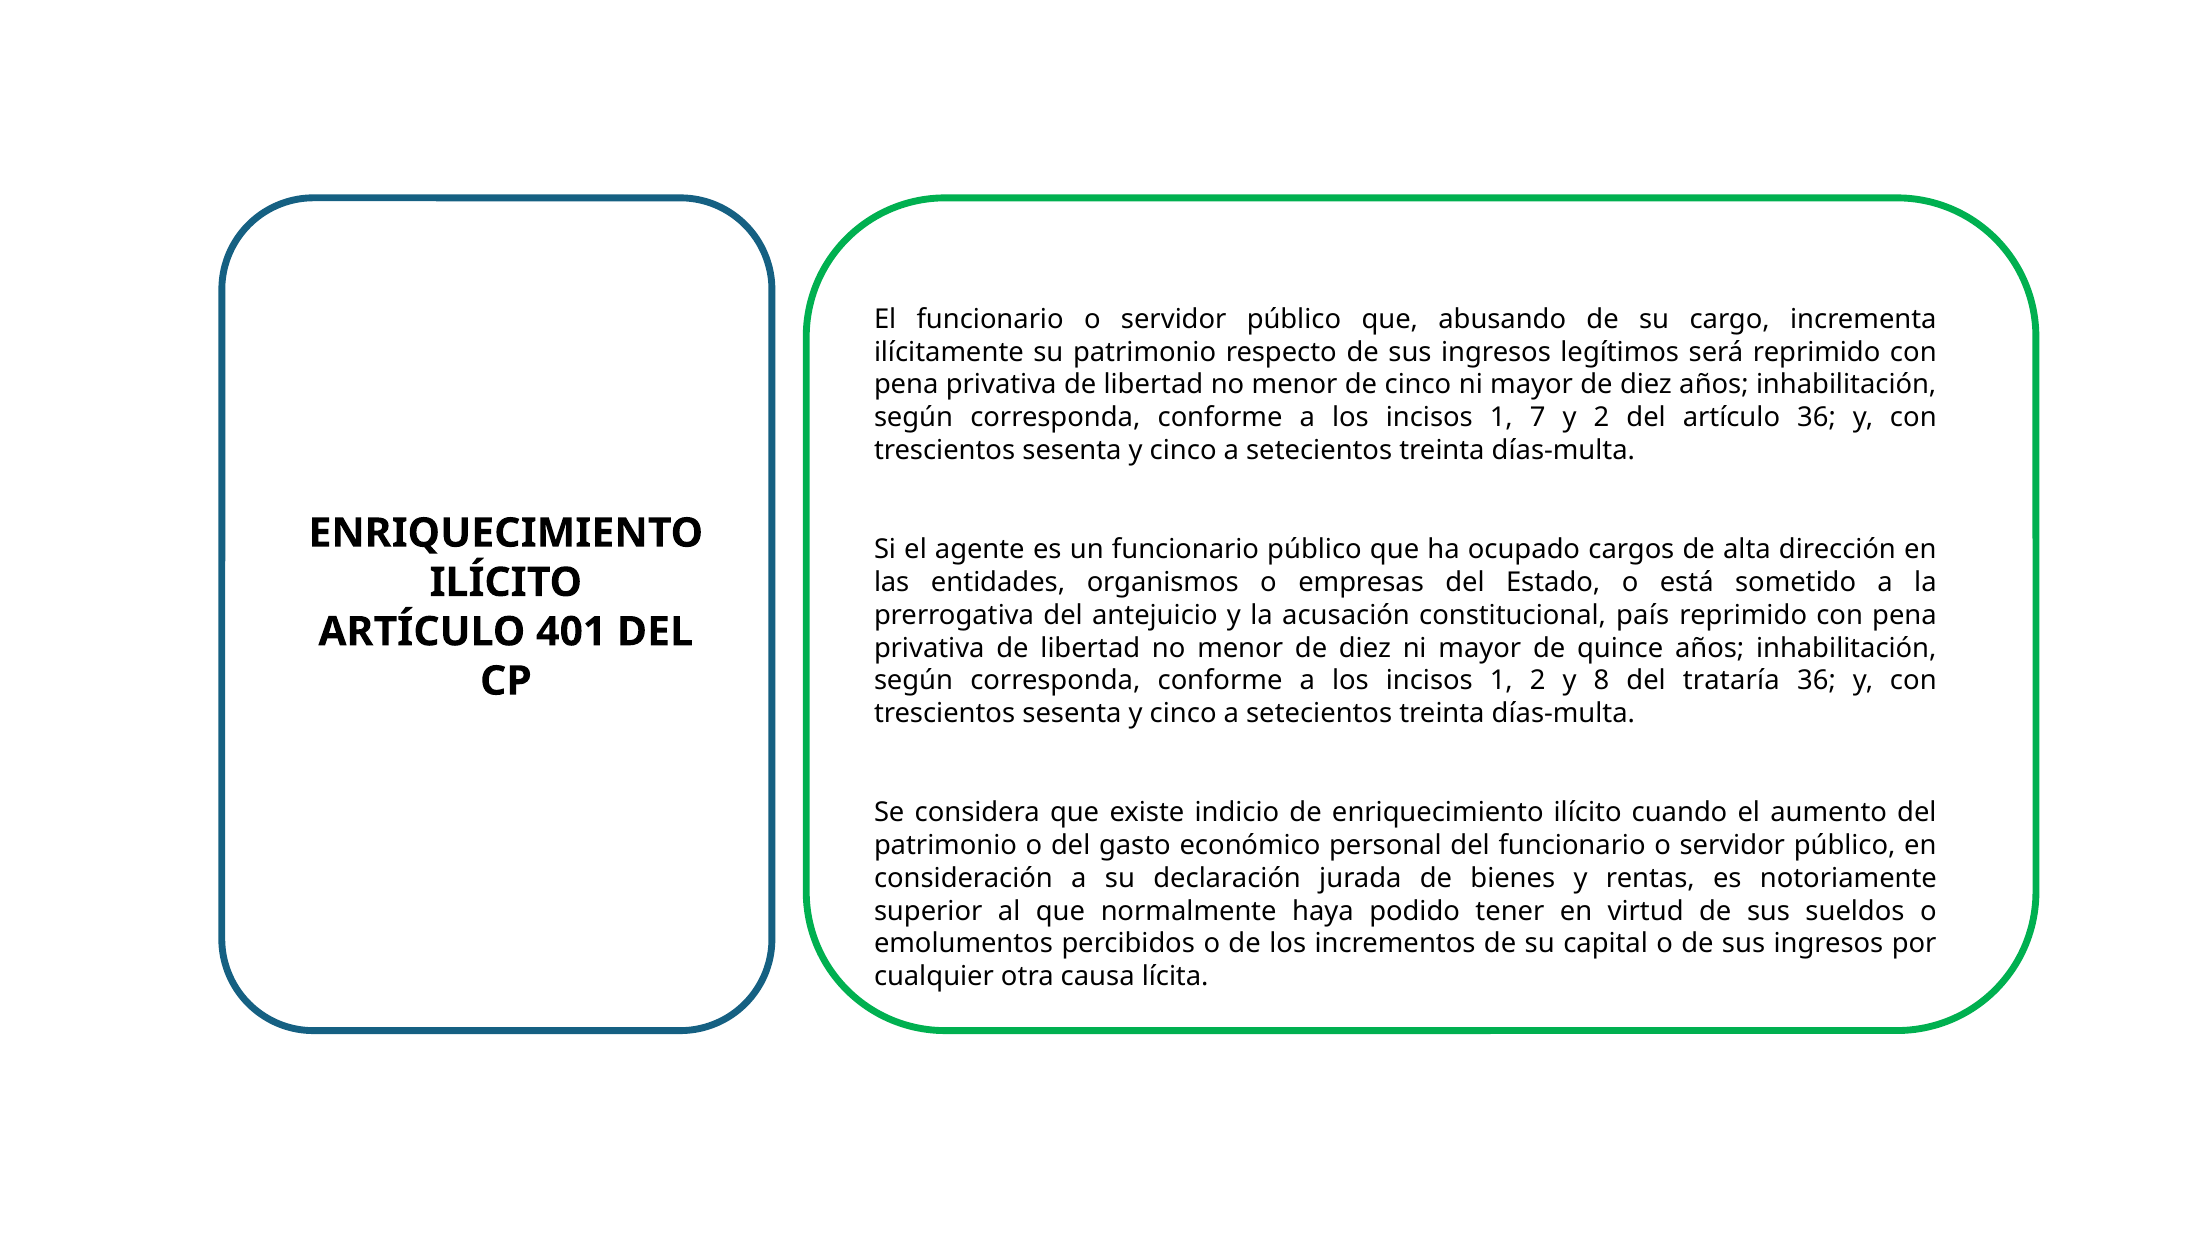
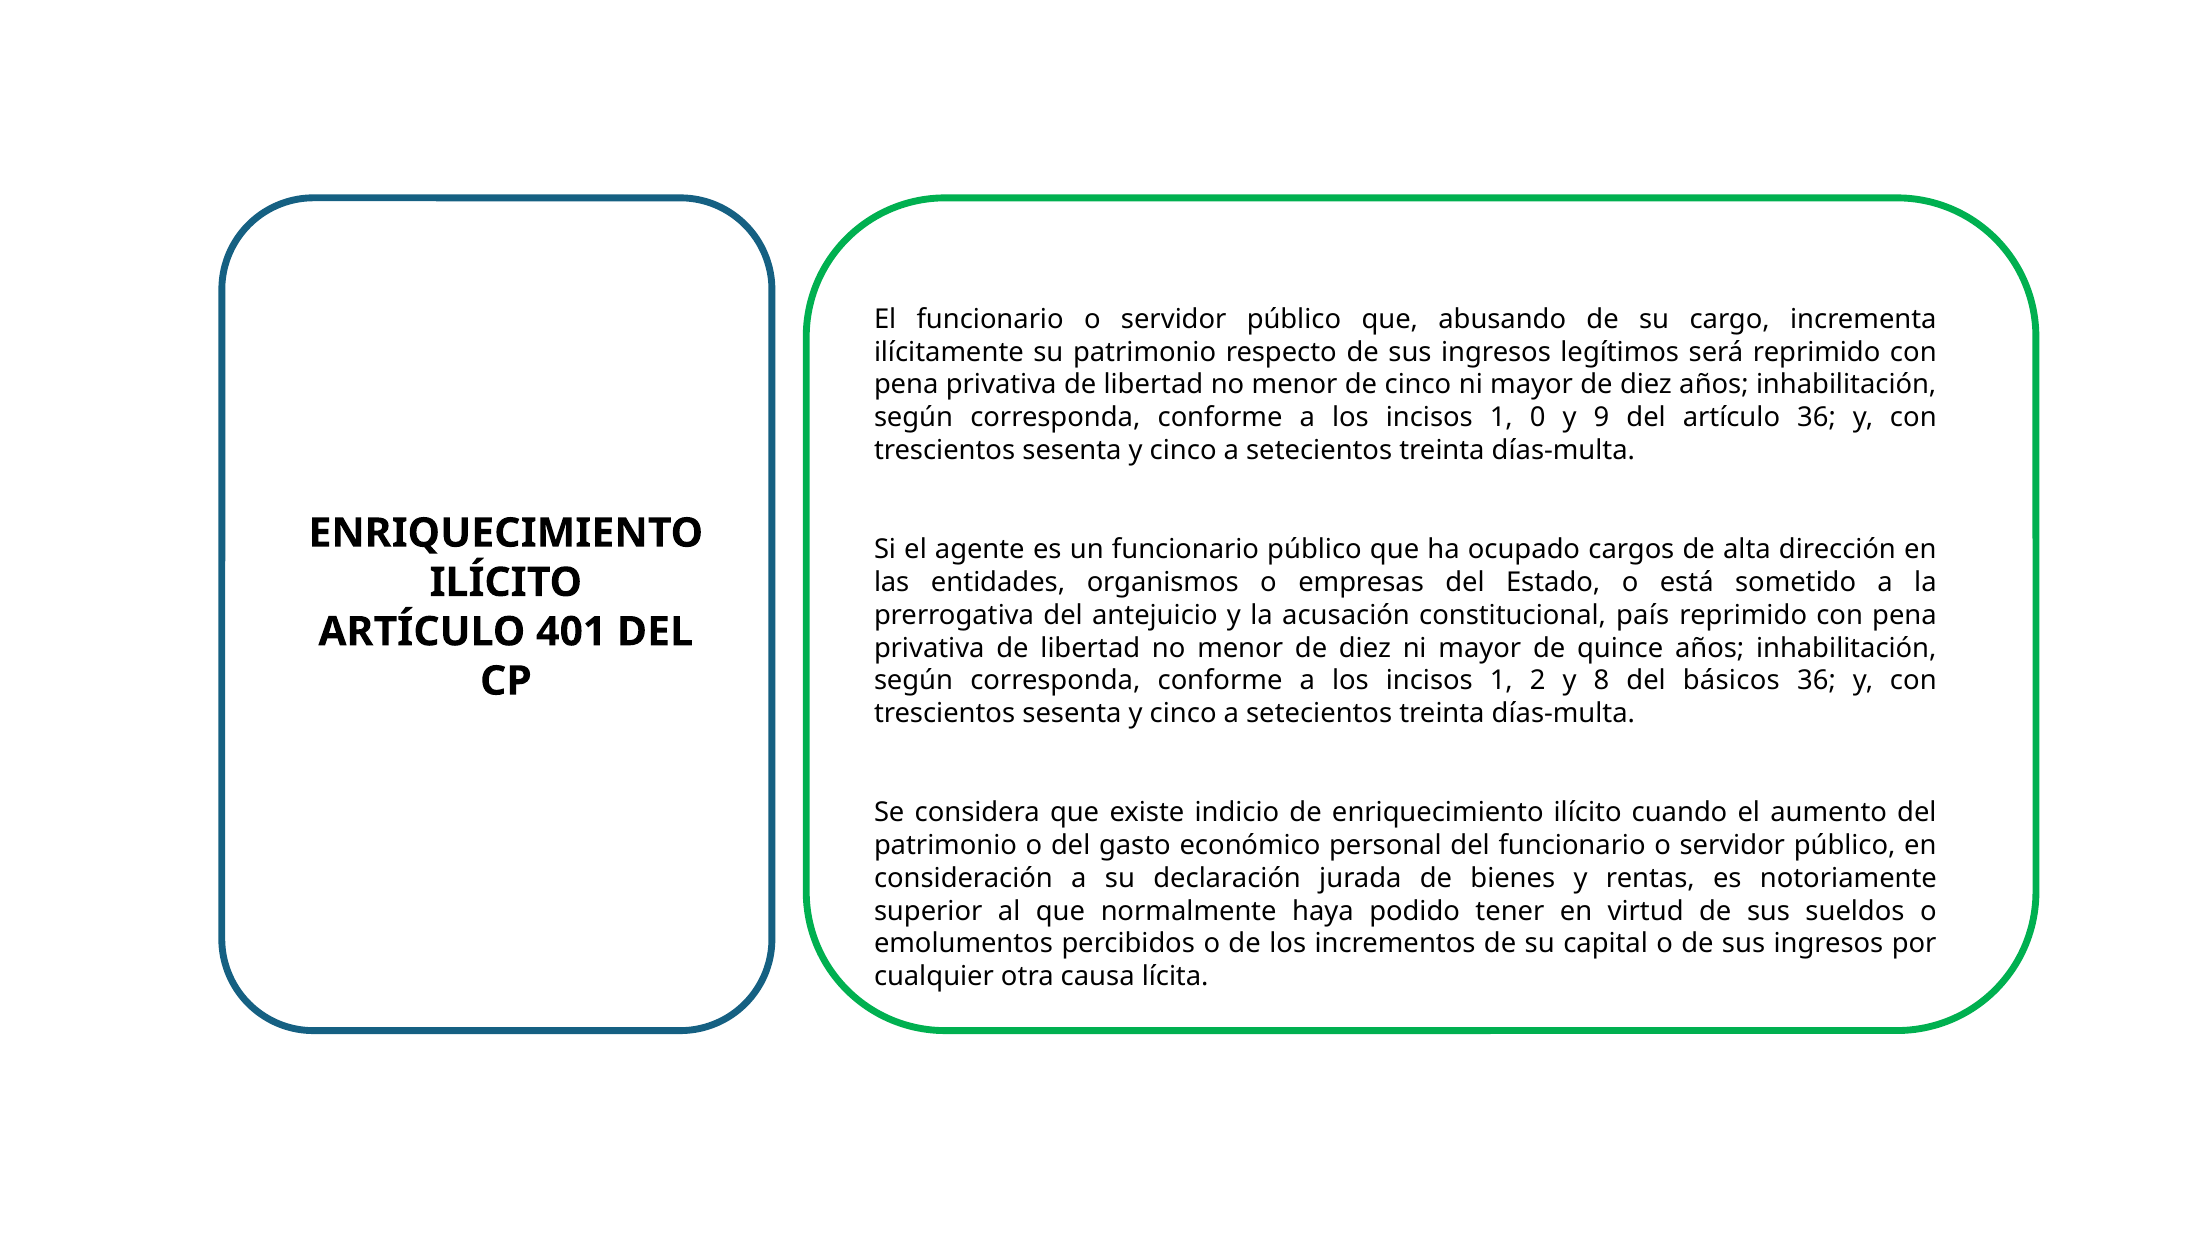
7: 7 -> 0 (1538, 418)
y 2: 2 -> 9 (1601, 418)
trataría: trataría -> básicos (1731, 681)
